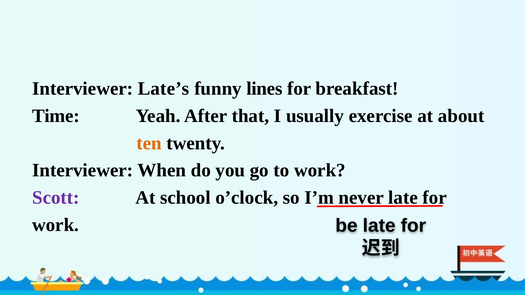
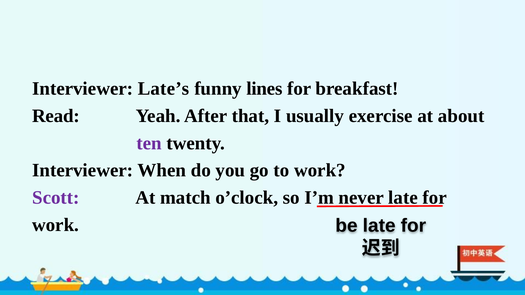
Time: Time -> Read (56, 116)
ten colour: orange -> purple (149, 143)
school: school -> match (185, 198)
